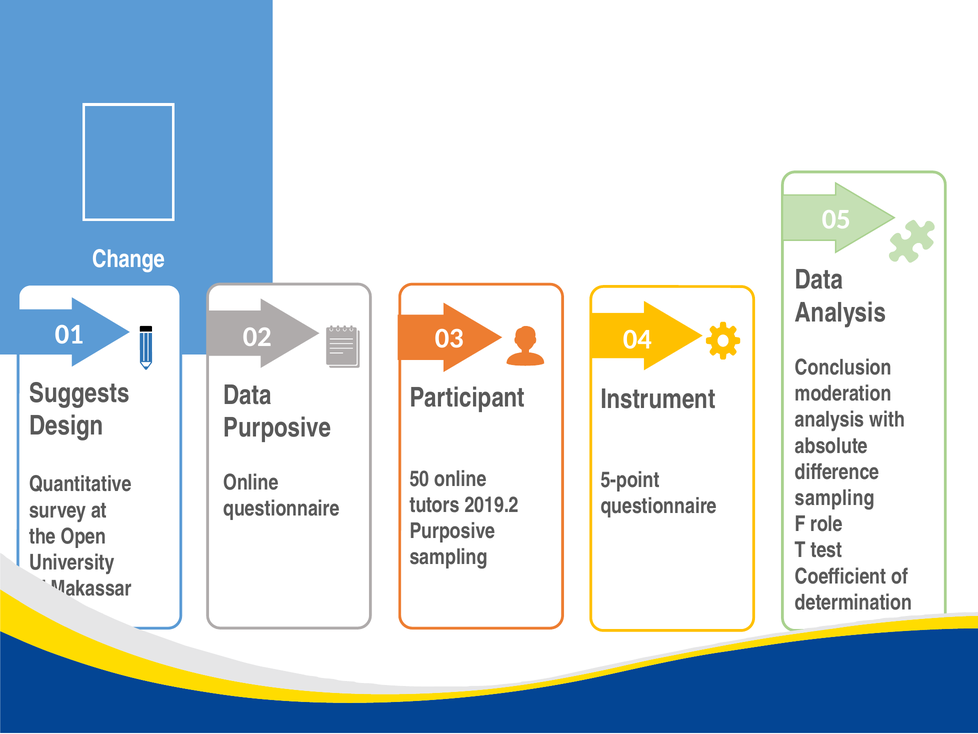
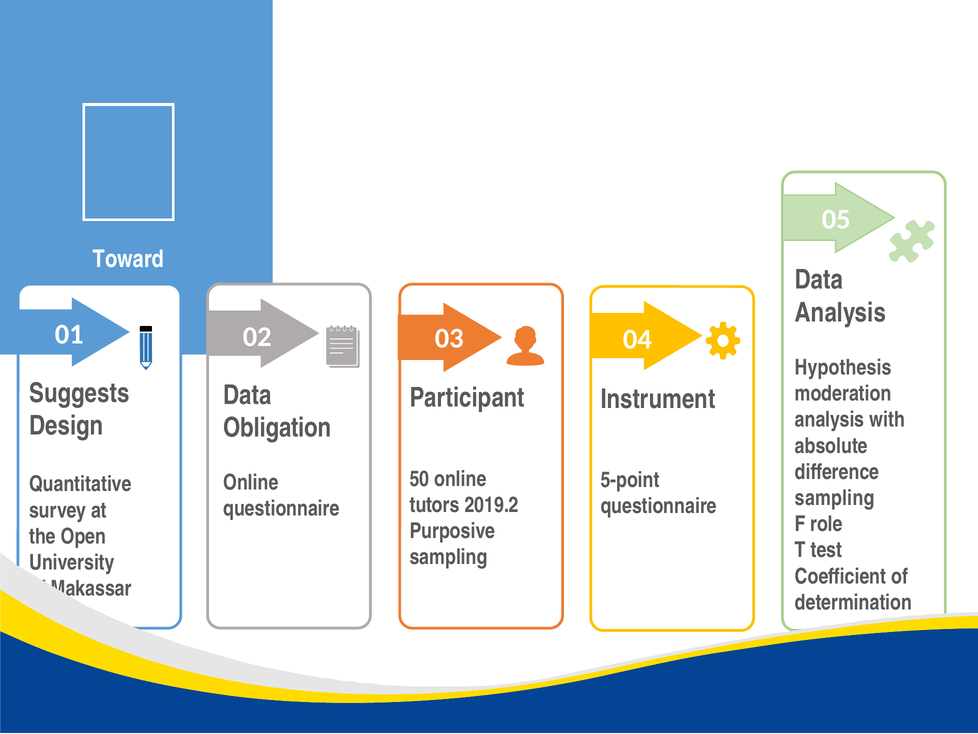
Change: Change -> Toward (128, 259)
Conclusion: Conclusion -> Hypothesis (843, 367)
Purposive: Purposive -> Obligation (277, 427)
